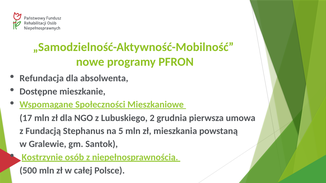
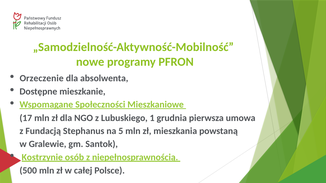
Refundacja: Refundacja -> Orzeczenie (42, 79)
2: 2 -> 1 (152, 118)
